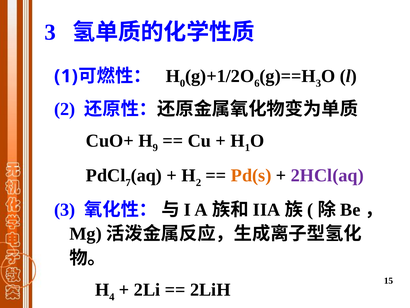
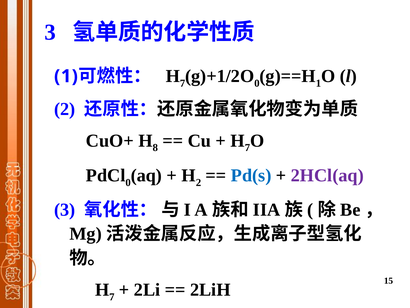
0: 0 -> 7 (183, 83)
6: 6 -> 0 (257, 83)
3: 3 -> 1 (318, 83)
9: 9 -> 8 (155, 148)
1: 1 -> 7 (247, 148)
7: 7 -> 0 (128, 182)
Pd(s colour: orange -> blue (251, 175)
4: 4 -> 7 (112, 296)
